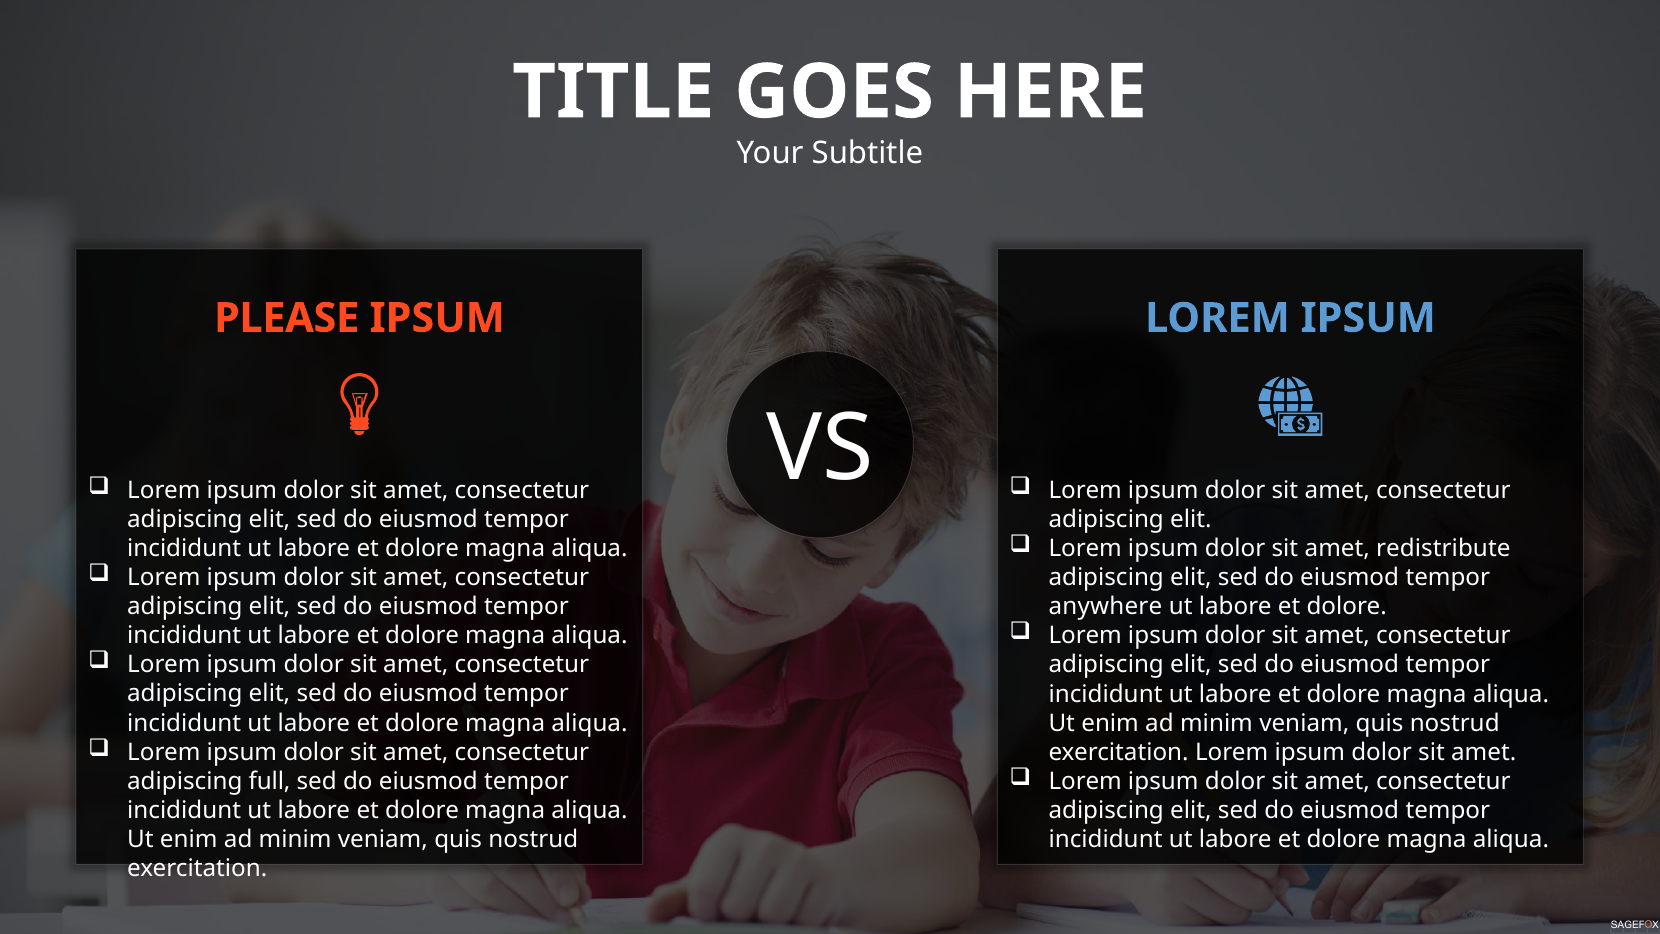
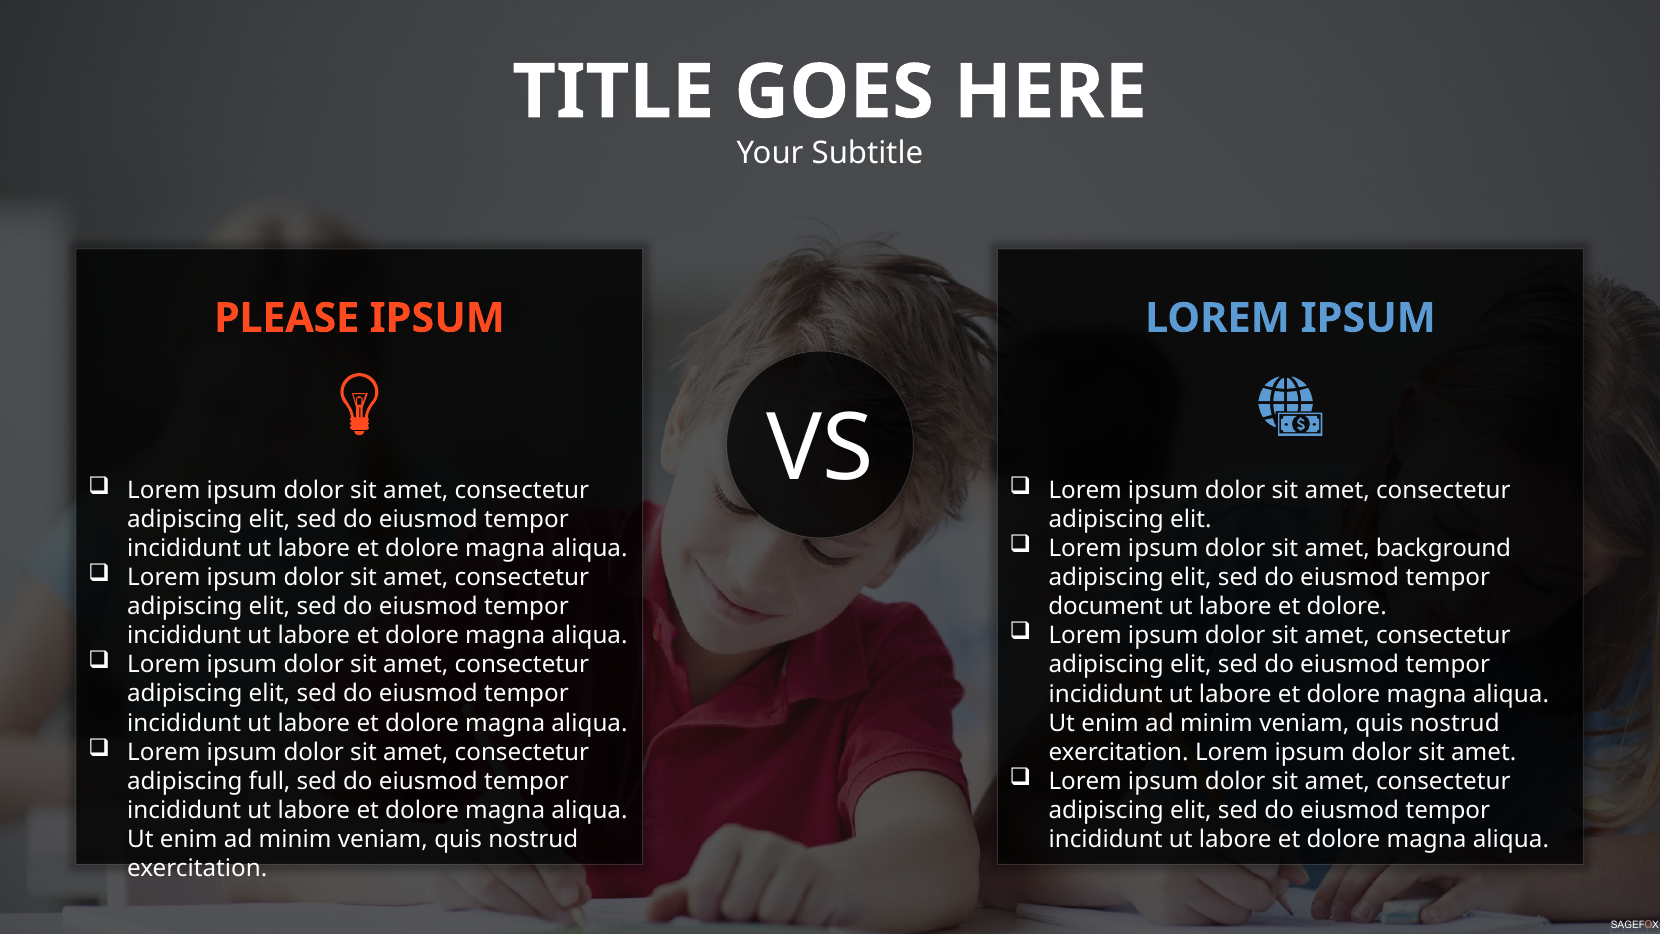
redistribute: redistribute -> background (1443, 549)
anywhere: anywhere -> document (1106, 607)
